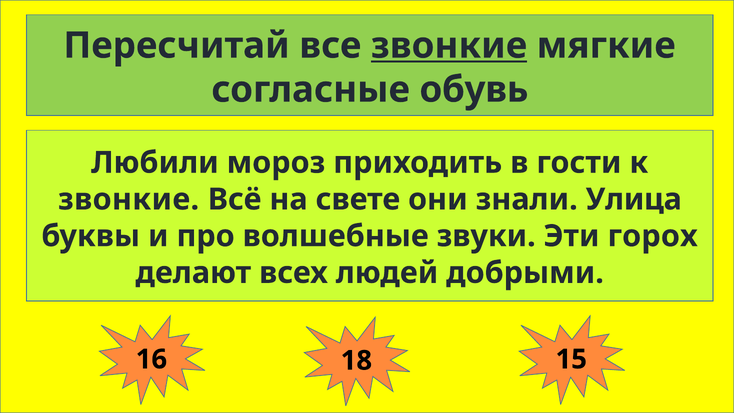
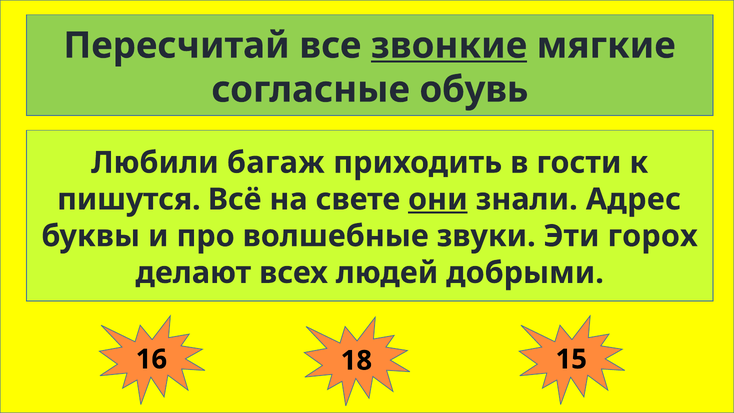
мороз: мороз -> багаж (276, 163)
звонкие: звонкие -> пишутся (129, 199)
они underline: none -> present (438, 199)
Улица: Улица -> Адрес (633, 199)
